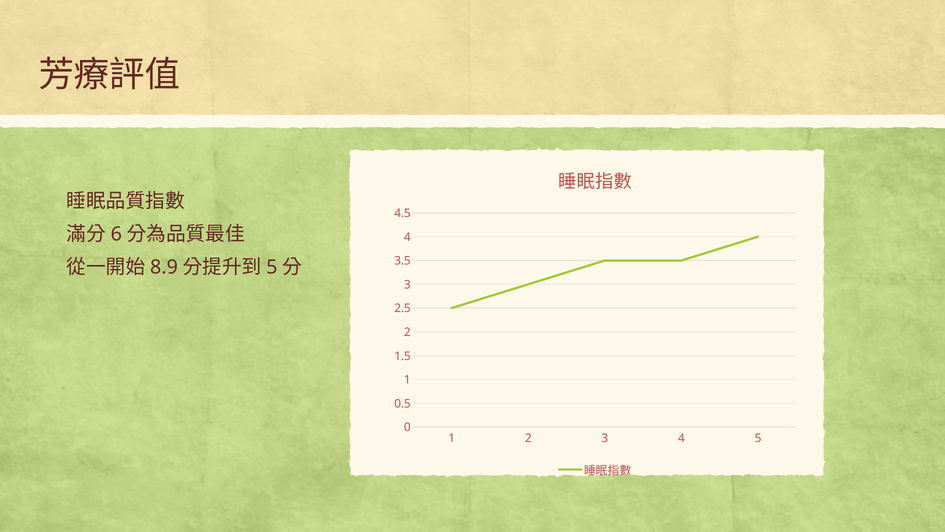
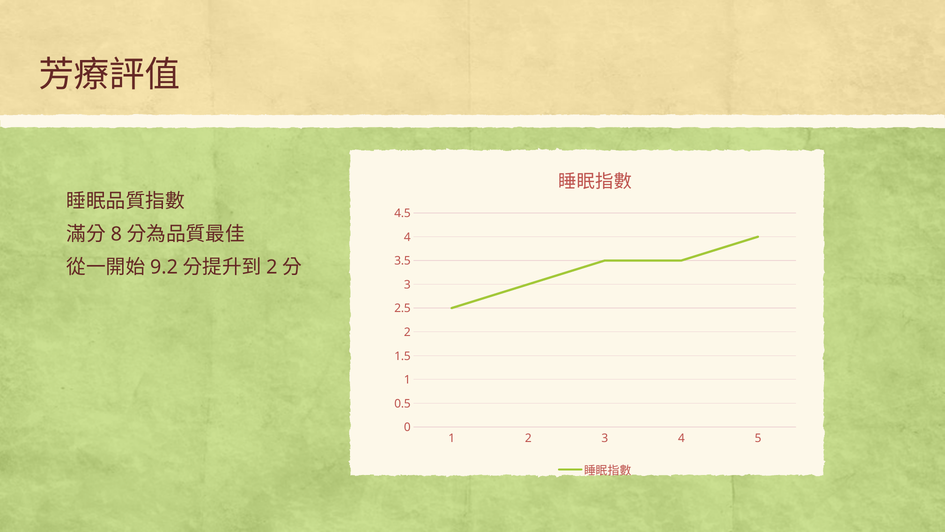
6: 6 -> 8 (116, 234)
8.9: 8.9 -> 9.2 (164, 267)
5: 5 -> 2 (272, 267)
